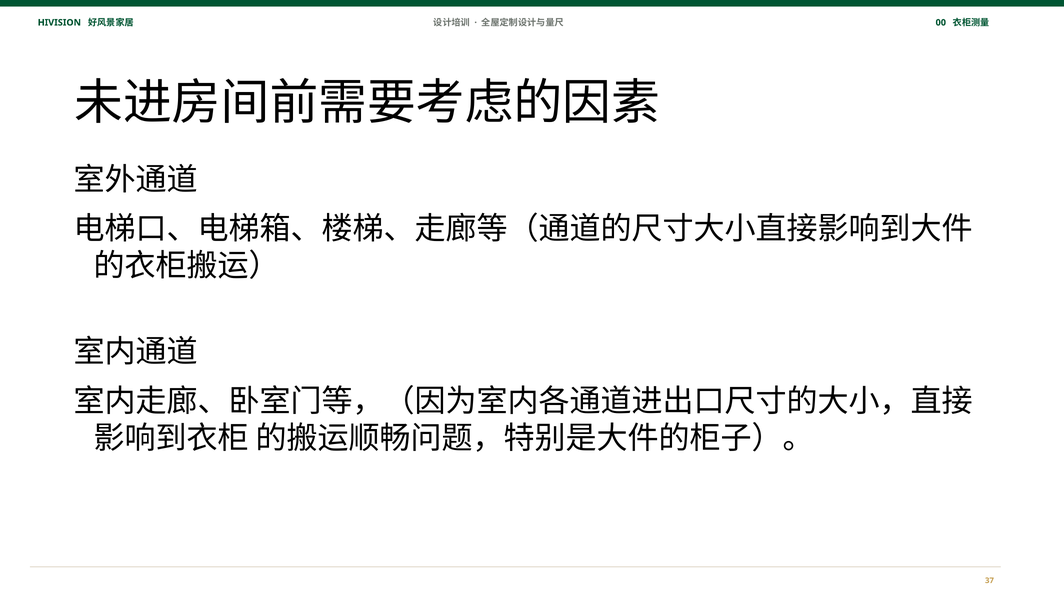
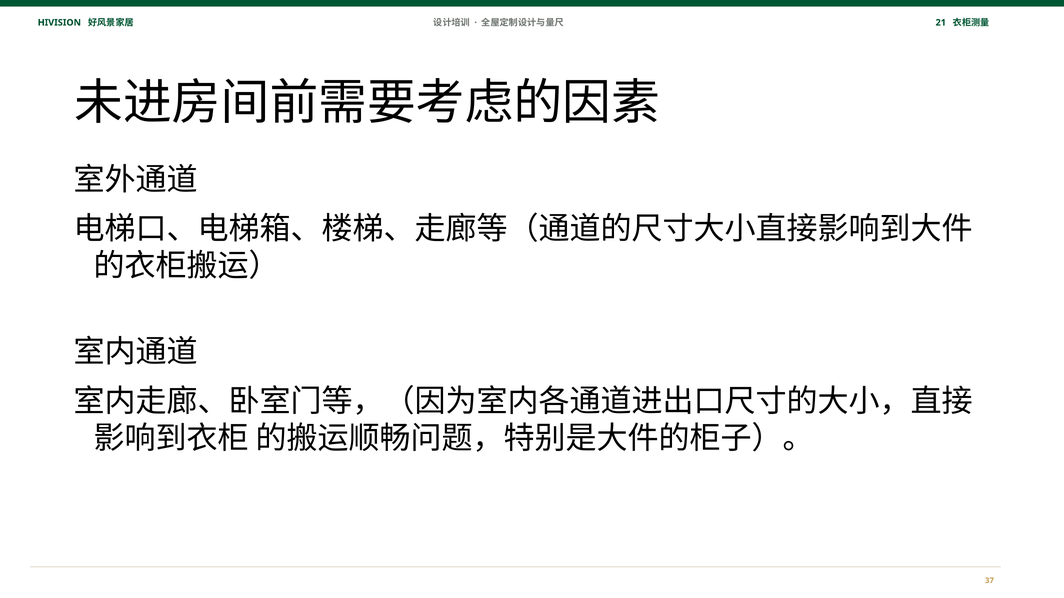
00: 00 -> 21 (941, 23)
